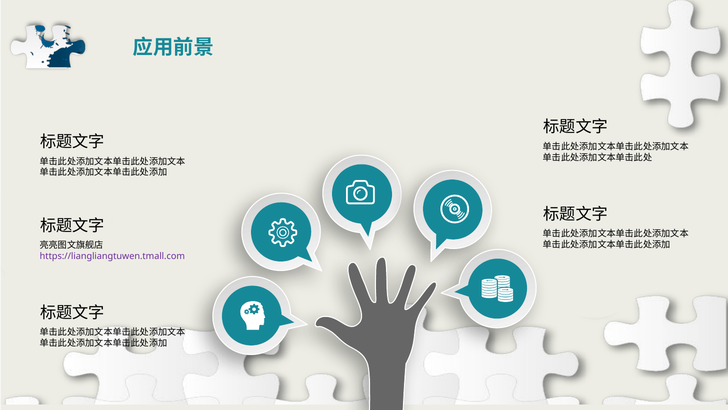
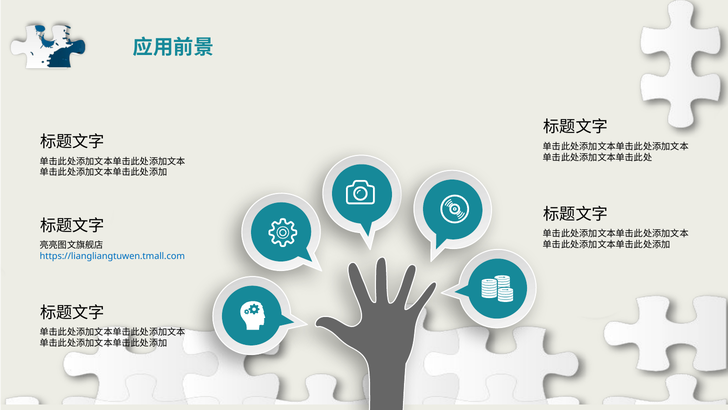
https://liangliangtuwen.tmall.com colour: purple -> blue (112, 256)
